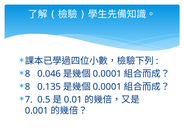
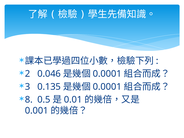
8: 8 -> 2 (28, 74)
8: 8 -> 3 (28, 87)
7: 7 -> 8 (29, 100)
